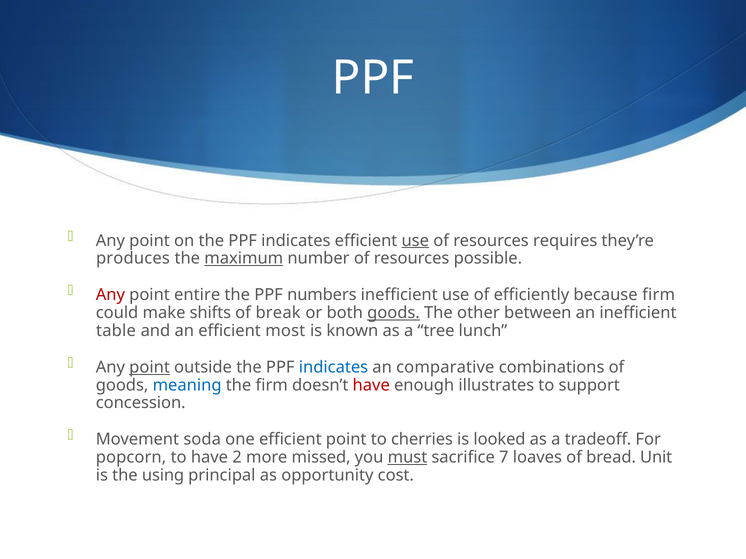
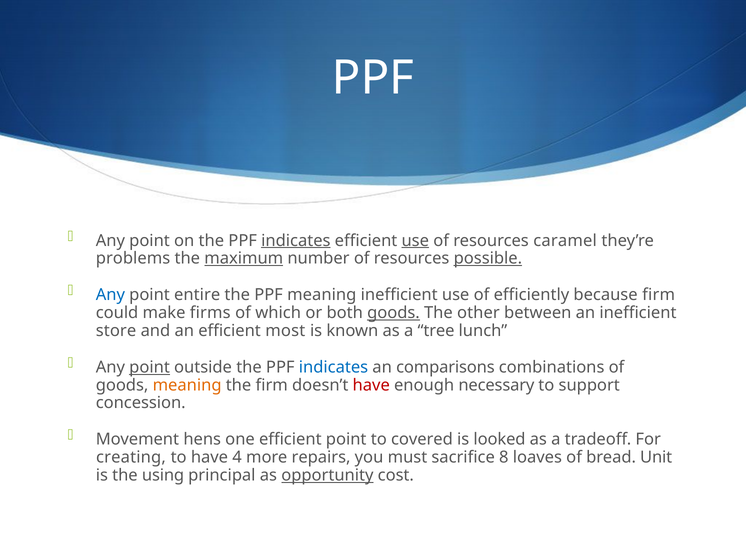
indicates underline: none -> present (296, 241)
requires: requires -> caramel (565, 241)
produces: produces -> problems (133, 259)
possible underline: none -> present (488, 259)
Any colour: red -> blue (110, 295)
PPF numbers: numbers -> meaning (322, 295)
shifts: shifts -> firms (210, 313)
break: break -> which (278, 313)
table: table -> store (116, 331)
comparative: comparative -> comparisons (445, 368)
meaning colour: blue -> orange (187, 385)
illustrates: illustrates -> necessary (496, 385)
soda: soda -> hens (202, 440)
cherries: cherries -> covered (422, 440)
popcorn: popcorn -> creating (131, 458)
2: 2 -> 4 (237, 458)
missed: missed -> repairs (321, 458)
must underline: present -> none (407, 458)
7: 7 -> 8 (504, 458)
opportunity underline: none -> present (327, 476)
